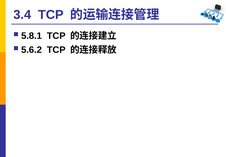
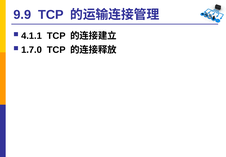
3.4: 3.4 -> 9.9 (22, 15)
5.8.1: 5.8.1 -> 4.1.1 (32, 36)
5.6.2: 5.6.2 -> 1.7.0 (32, 50)
